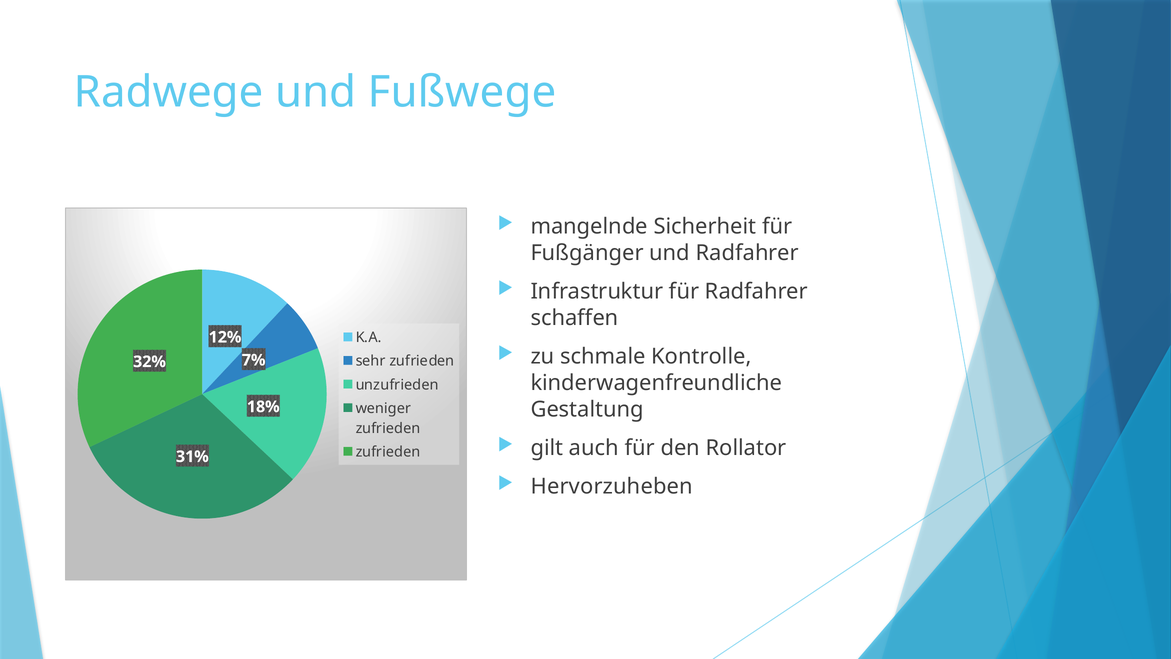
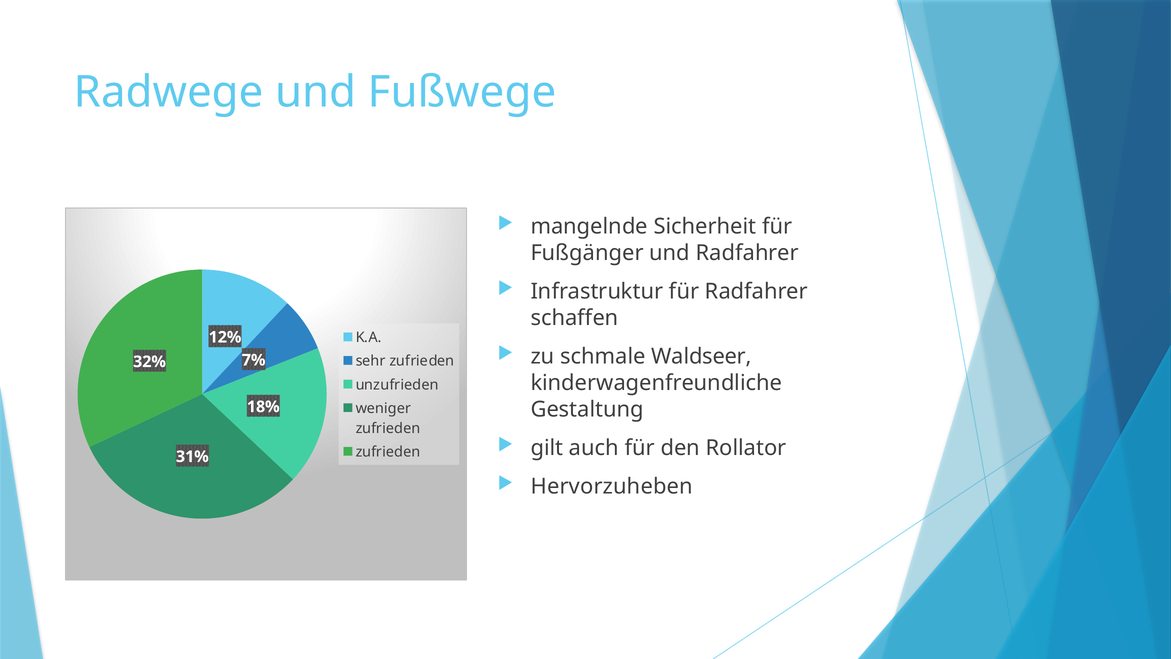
Kontrolle: Kontrolle -> Waldseer (701, 356)
